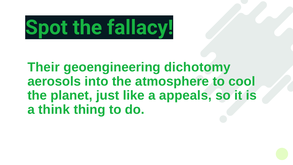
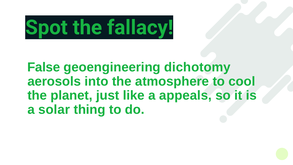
Their: Their -> False (44, 67)
think: think -> solar (54, 109)
